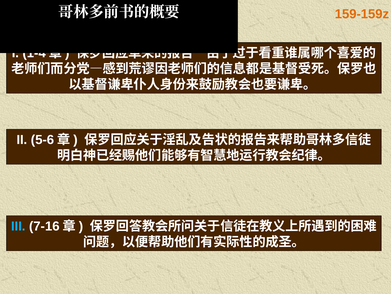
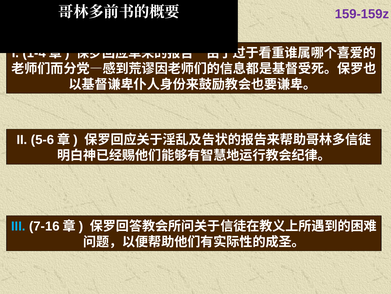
159-159z colour: orange -> purple (362, 14)
